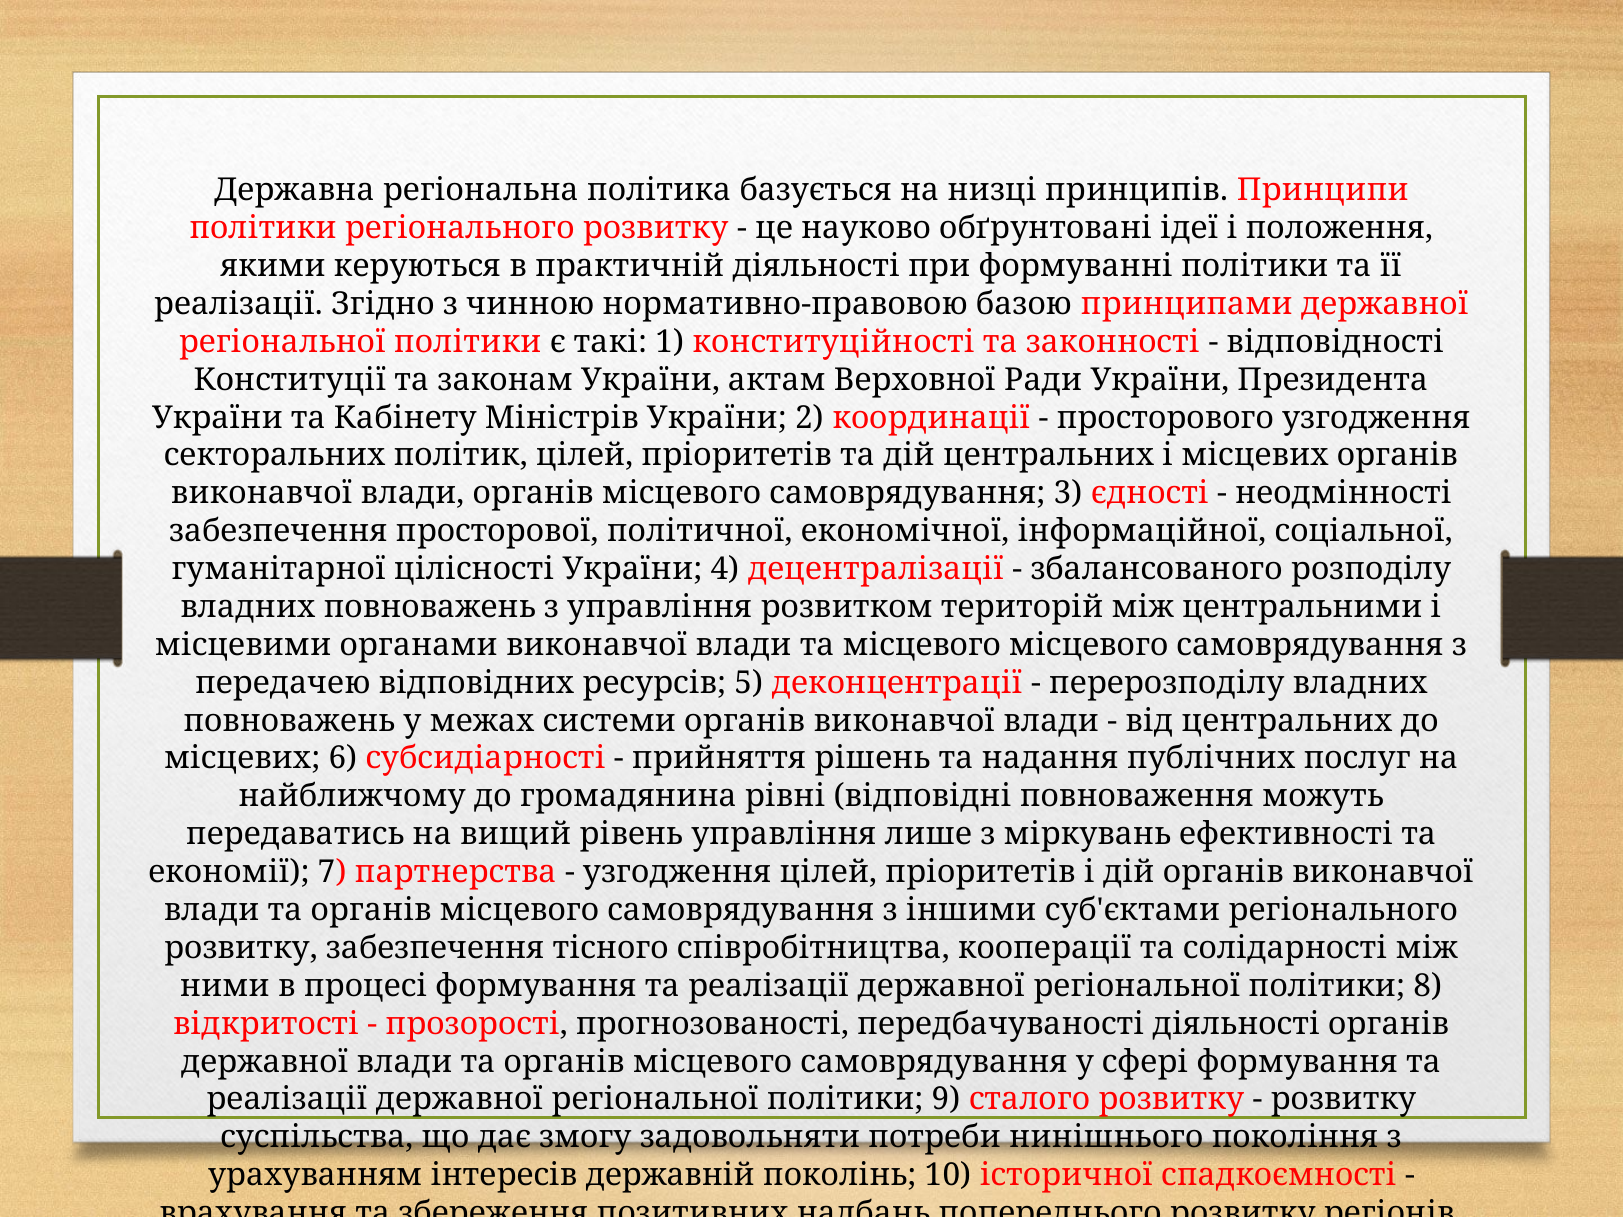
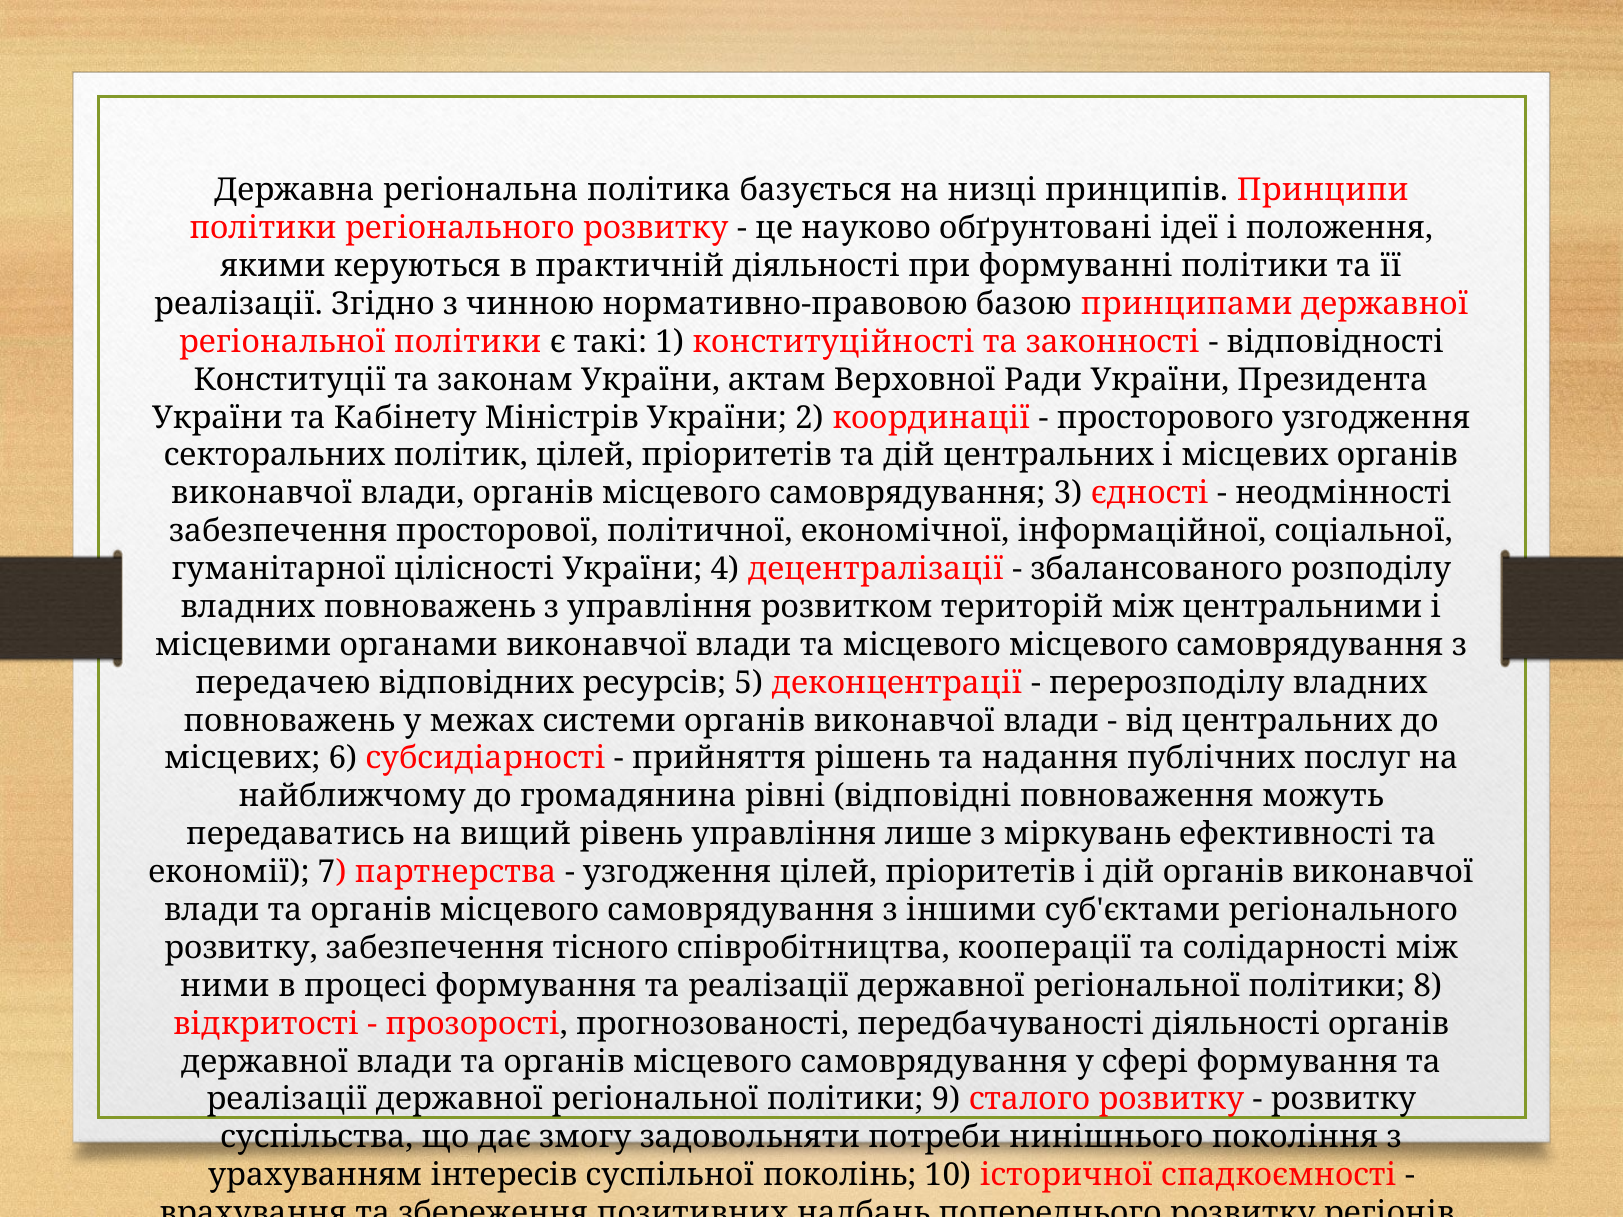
державній: державній -> суспільної (670, 1176)
